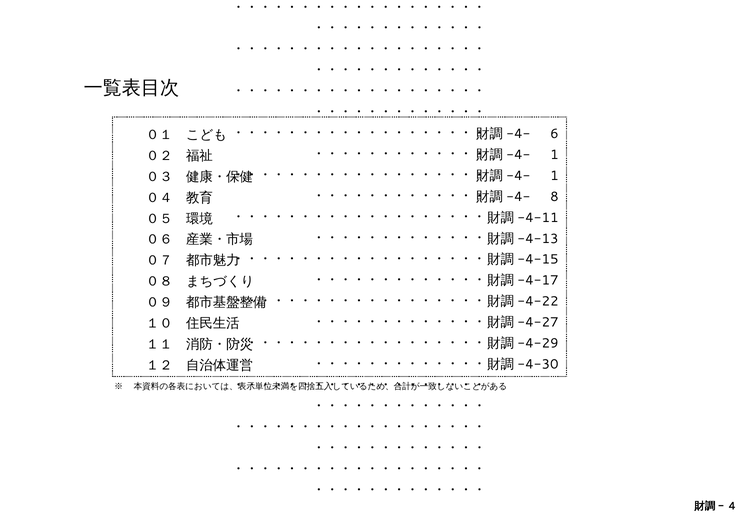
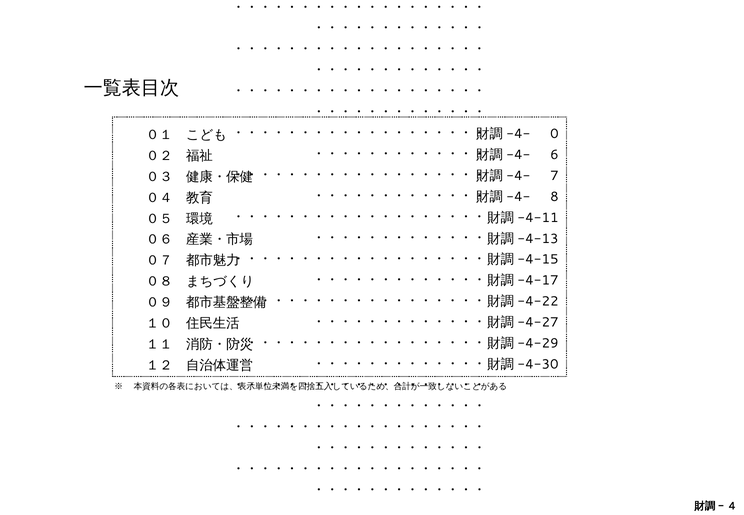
6: 6 -> 0 (554, 134)
1: 1 -> 6 (554, 155)
1: 1 -> 7 (554, 176)
